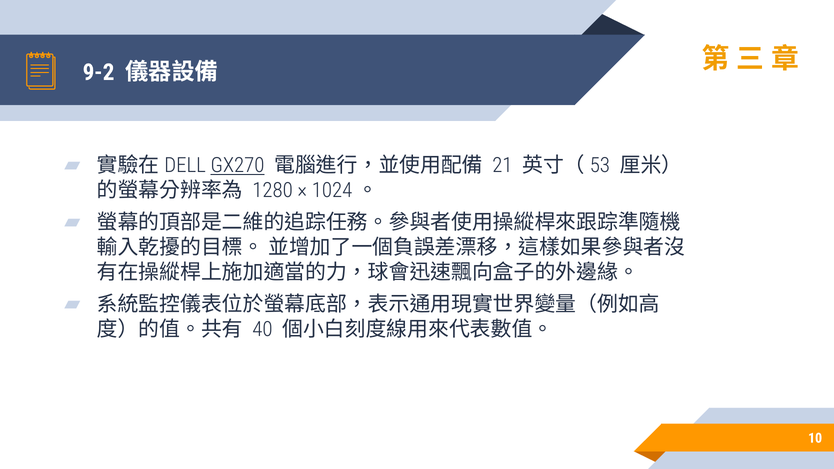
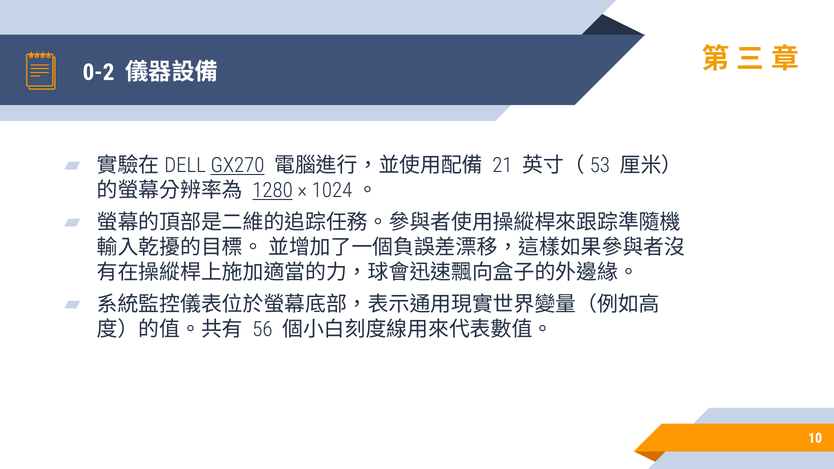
9-2: 9-2 -> 0-2 (99, 72)
1280 underline: none -> present (273, 190)
40: 40 -> 56 (262, 330)
